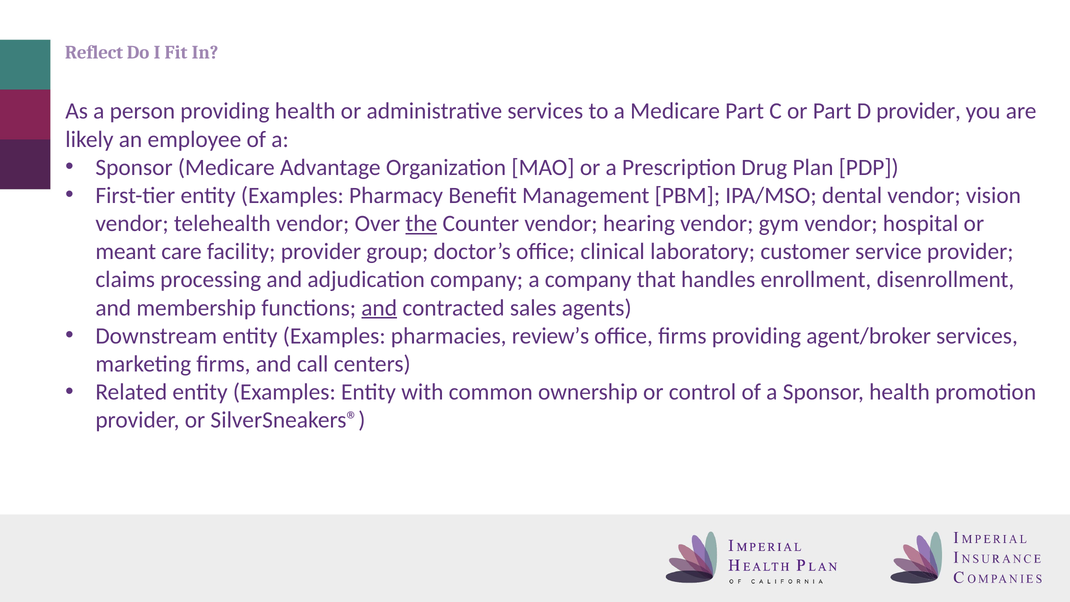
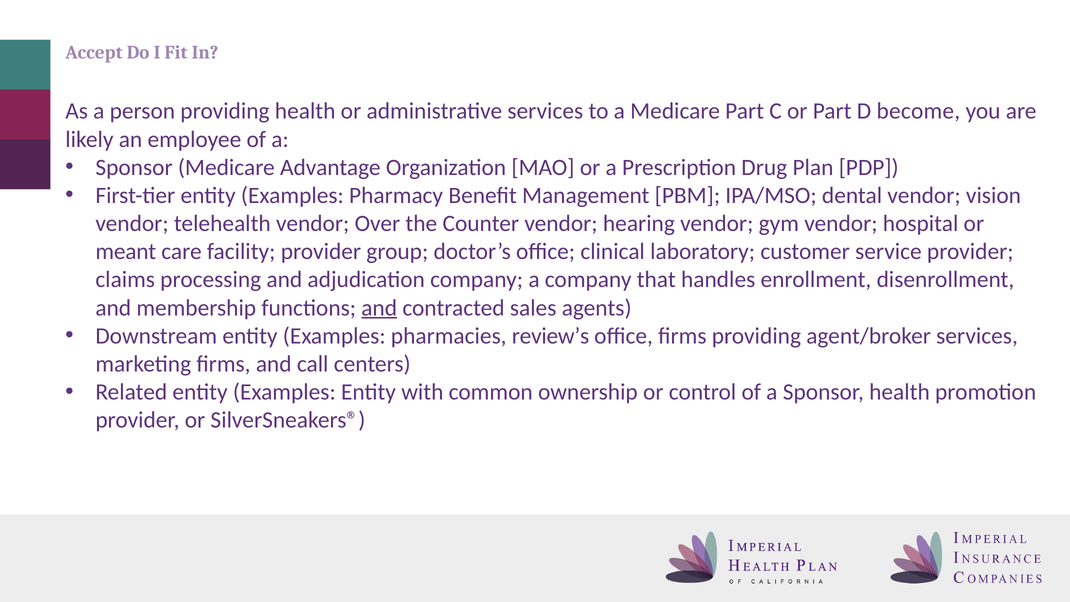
Reflect: Reflect -> Accept (94, 52)
D provider: provider -> become (918, 111)
the underline: present -> none (421, 224)
